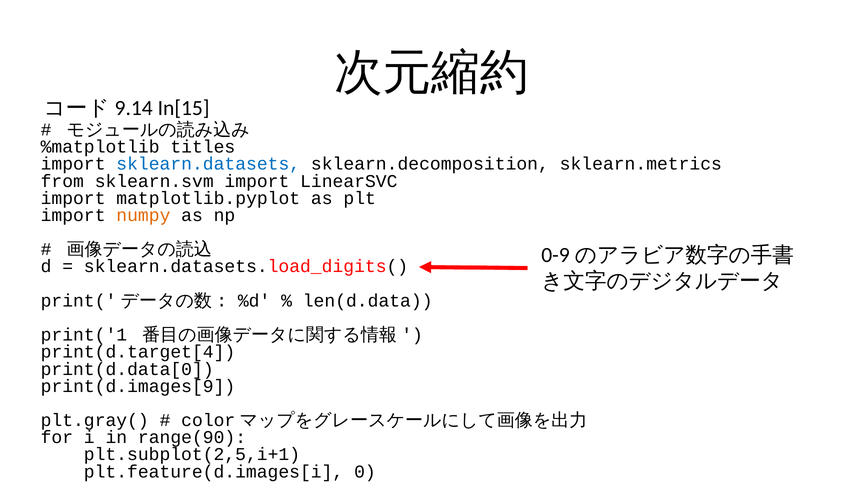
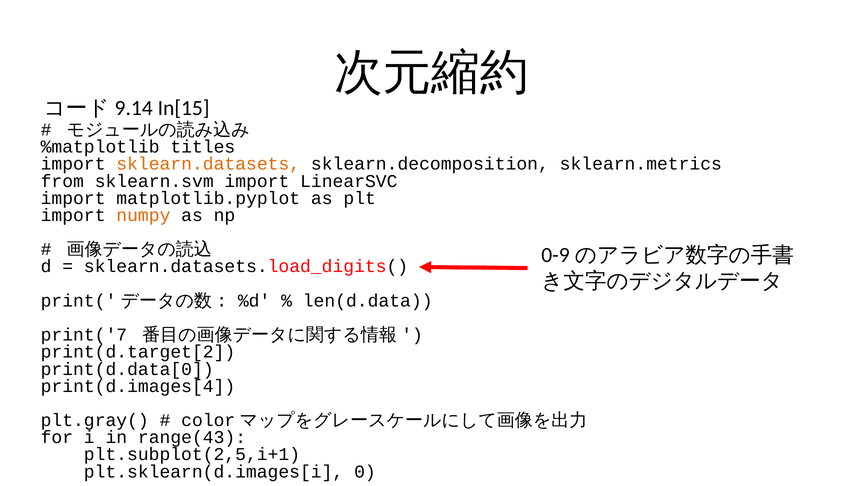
sklearn.datasets colour: blue -> orange (208, 164)
print('1: print('1 -> print('7 (84, 335)
print(d.target[4: print(d.target[4 -> print(d.target[2 (138, 352)
print(d.images[9: print(d.images[9 -> print(d.images[4 (138, 386)
range(90: range(90 -> range(43 (192, 437)
plt.feature(d.images[i: plt.feature(d.images[i -> plt.sklearn(d.images[i (214, 471)
